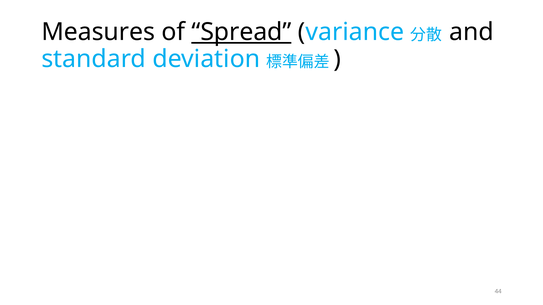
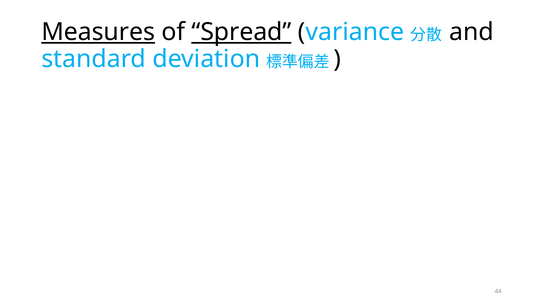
Measures underline: none -> present (98, 32)
